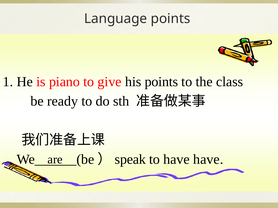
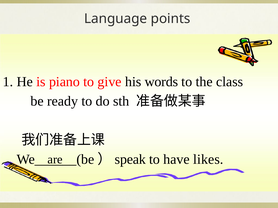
his points: points -> words (161, 82)
have have: have -> likes (208, 160)
